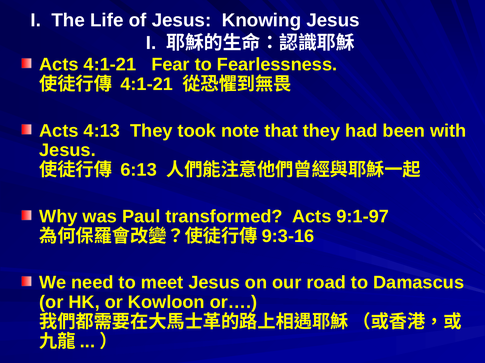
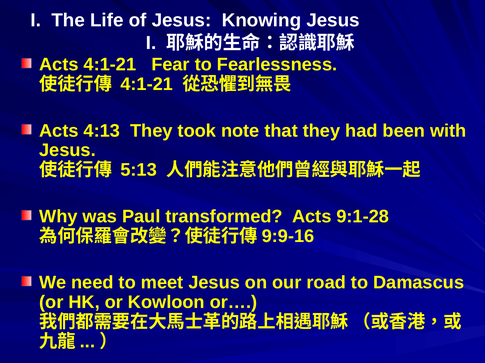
6:13: 6:13 -> 5:13 (139, 170)
9:1-97: 9:1-97 -> 9:1-28 (363, 217)
9:3-16: 9:3-16 -> 9:9-16 (288, 237)
